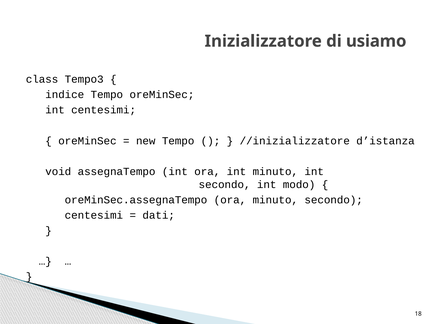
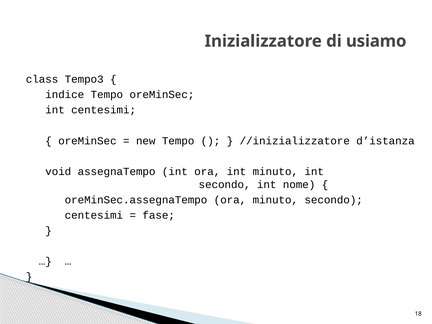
modo: modo -> nome (299, 184)
dati: dati -> fase (159, 215)
